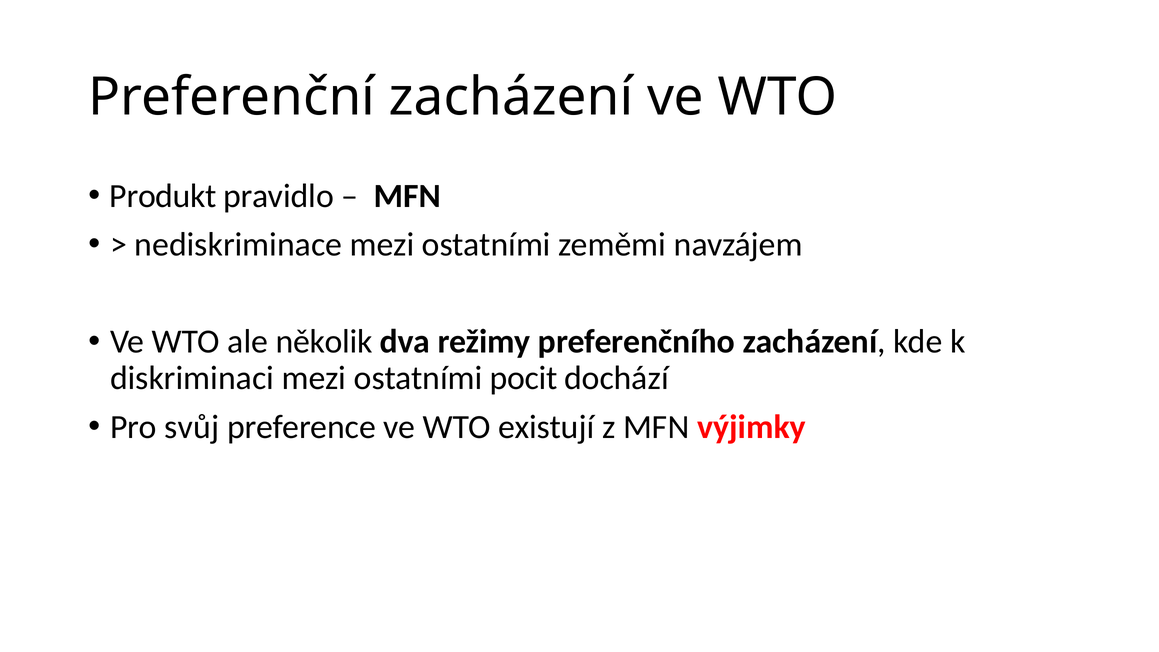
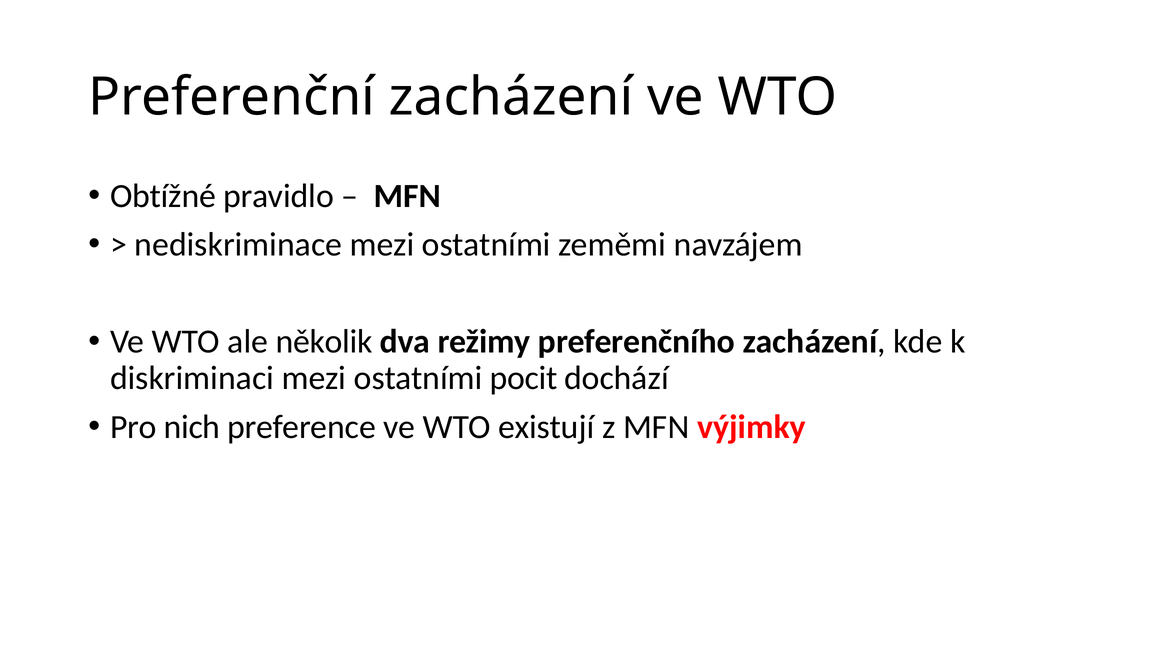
Produkt: Produkt -> Obtížné (163, 196)
svůj: svůj -> nich (192, 427)
